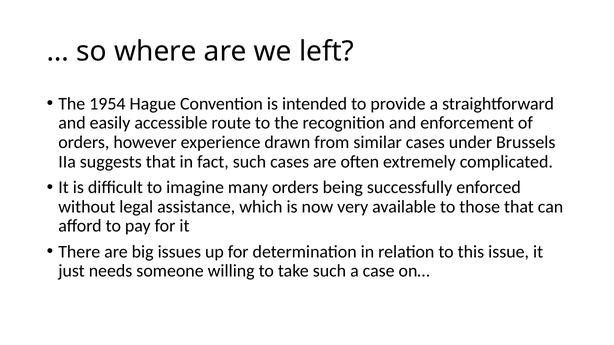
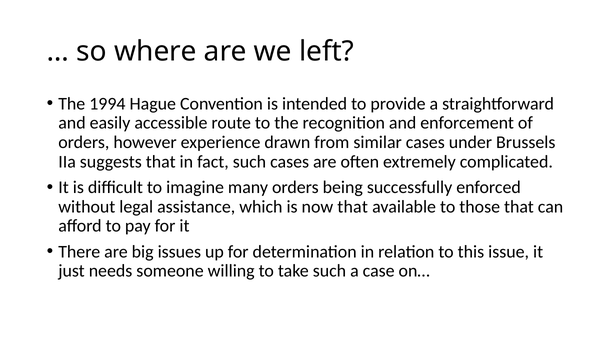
1954: 1954 -> 1994 (107, 104)
now very: very -> that (353, 207)
